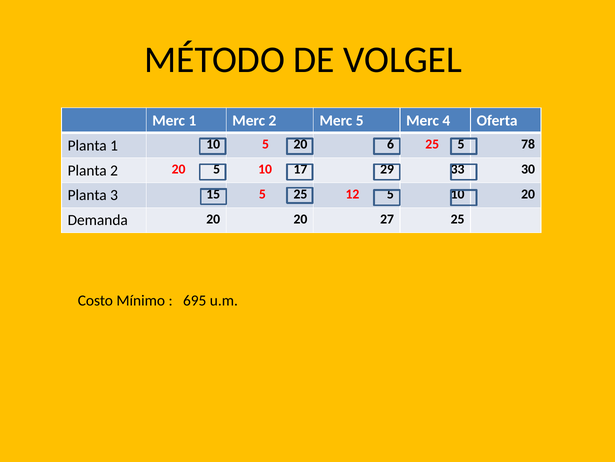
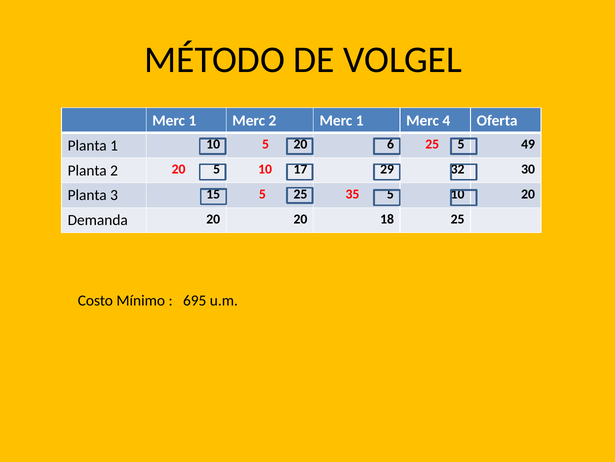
2 Merc 5: 5 -> 1 (360, 120)
78: 78 -> 49 (528, 144)
33: 33 -> 32 (458, 169)
12: 12 -> 35 (353, 194)
27: 27 -> 18 (387, 219)
